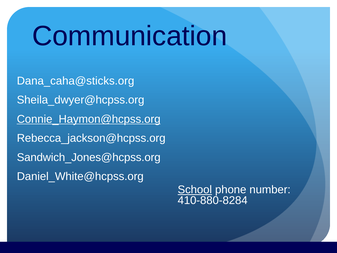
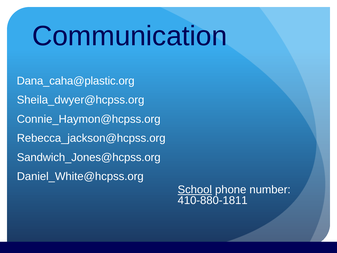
Dana_caha@sticks.org: Dana_caha@sticks.org -> Dana_caha@plastic.org (76, 81)
Connie_Haymon@hcpss.org underline: present -> none (89, 119)
410-880-8284: 410-880-8284 -> 410-880-1811 (213, 200)
